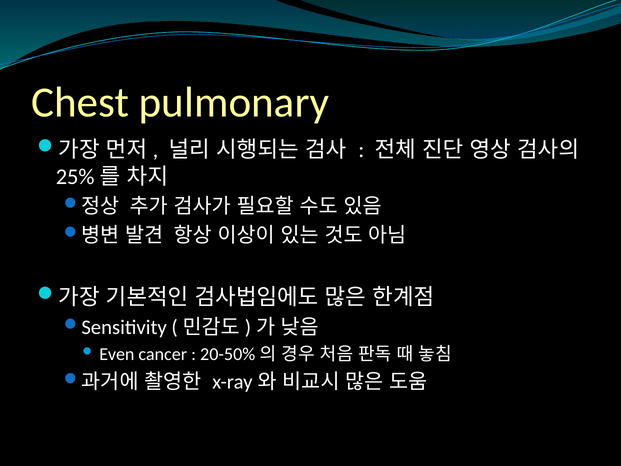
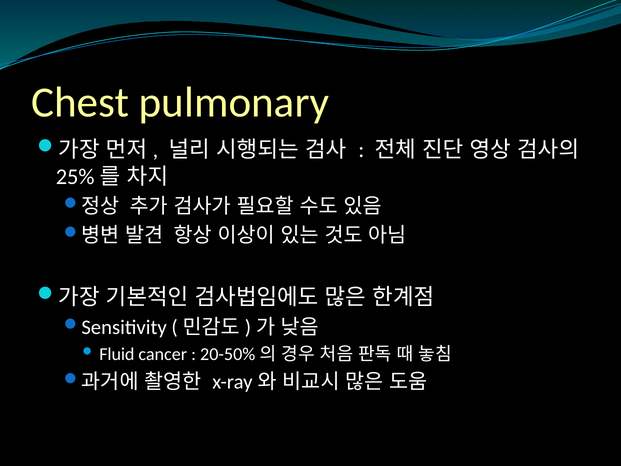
Even: Even -> Fluid (117, 354)
